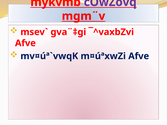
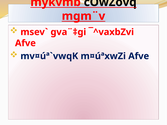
cÖwZôvq colour: purple -> black (110, 2)
